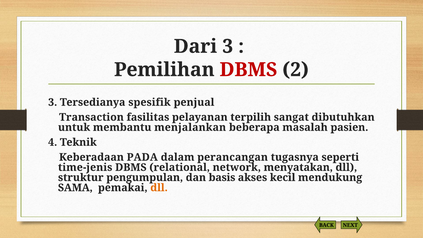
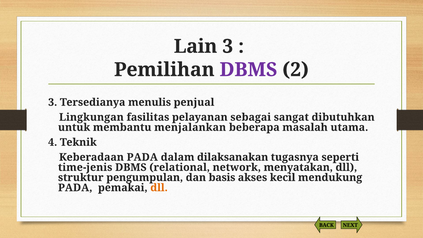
Dari: Dari -> Lain (196, 46)
DBMS colour: red -> purple (248, 70)
spesifik: spesifik -> menulis (150, 102)
Transaction: Transaction -> Lingkungan (91, 117)
terpilih: terpilih -> sebagai (251, 117)
pasien: pasien -> utama (349, 127)
perancangan: perancangan -> dilaksanakan (233, 157)
SAMA: SAMA -> PADA (75, 188)
